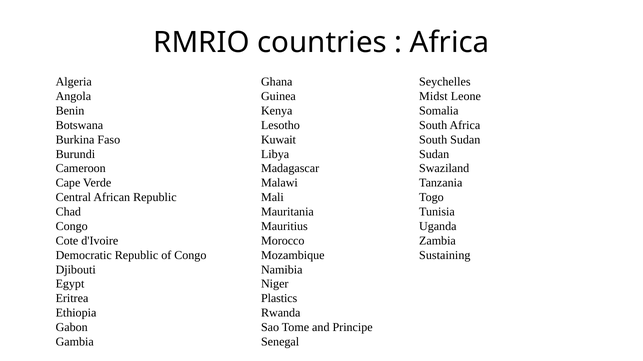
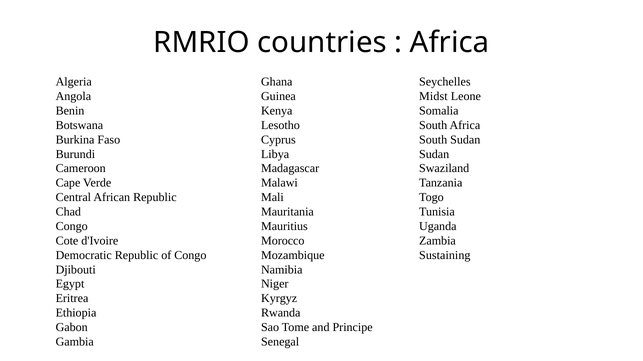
Kuwait: Kuwait -> Cyprus (278, 140)
Plastics: Plastics -> Kyrgyz (279, 299)
